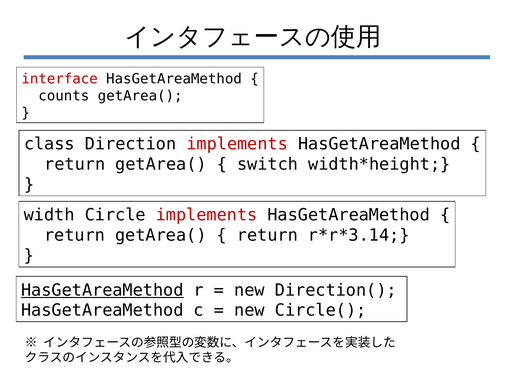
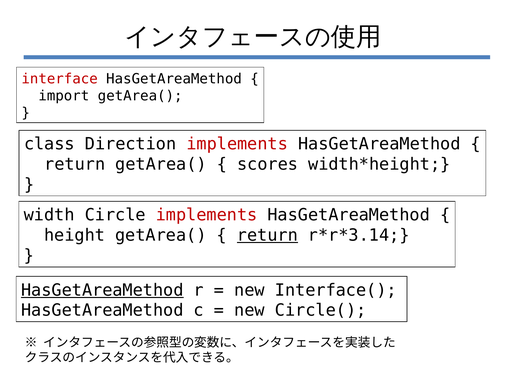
counts: counts -> import (64, 96)
switch: switch -> scores (268, 164)
return: return -> height (75, 236)
return underline: none -> present (267, 236)
Direction(: Direction( -> Interface( (336, 291)
